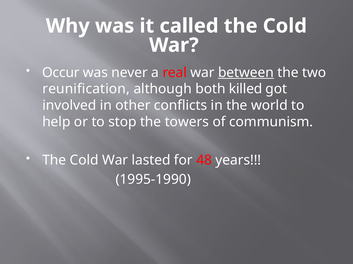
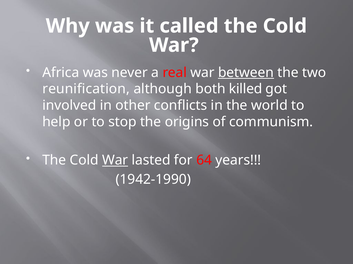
Occur: Occur -> Africa (61, 73)
towers: towers -> origins (187, 122)
War underline: none -> present (115, 161)
48: 48 -> 64 (204, 161)
1995-1990: 1995-1990 -> 1942-1990 (153, 180)
